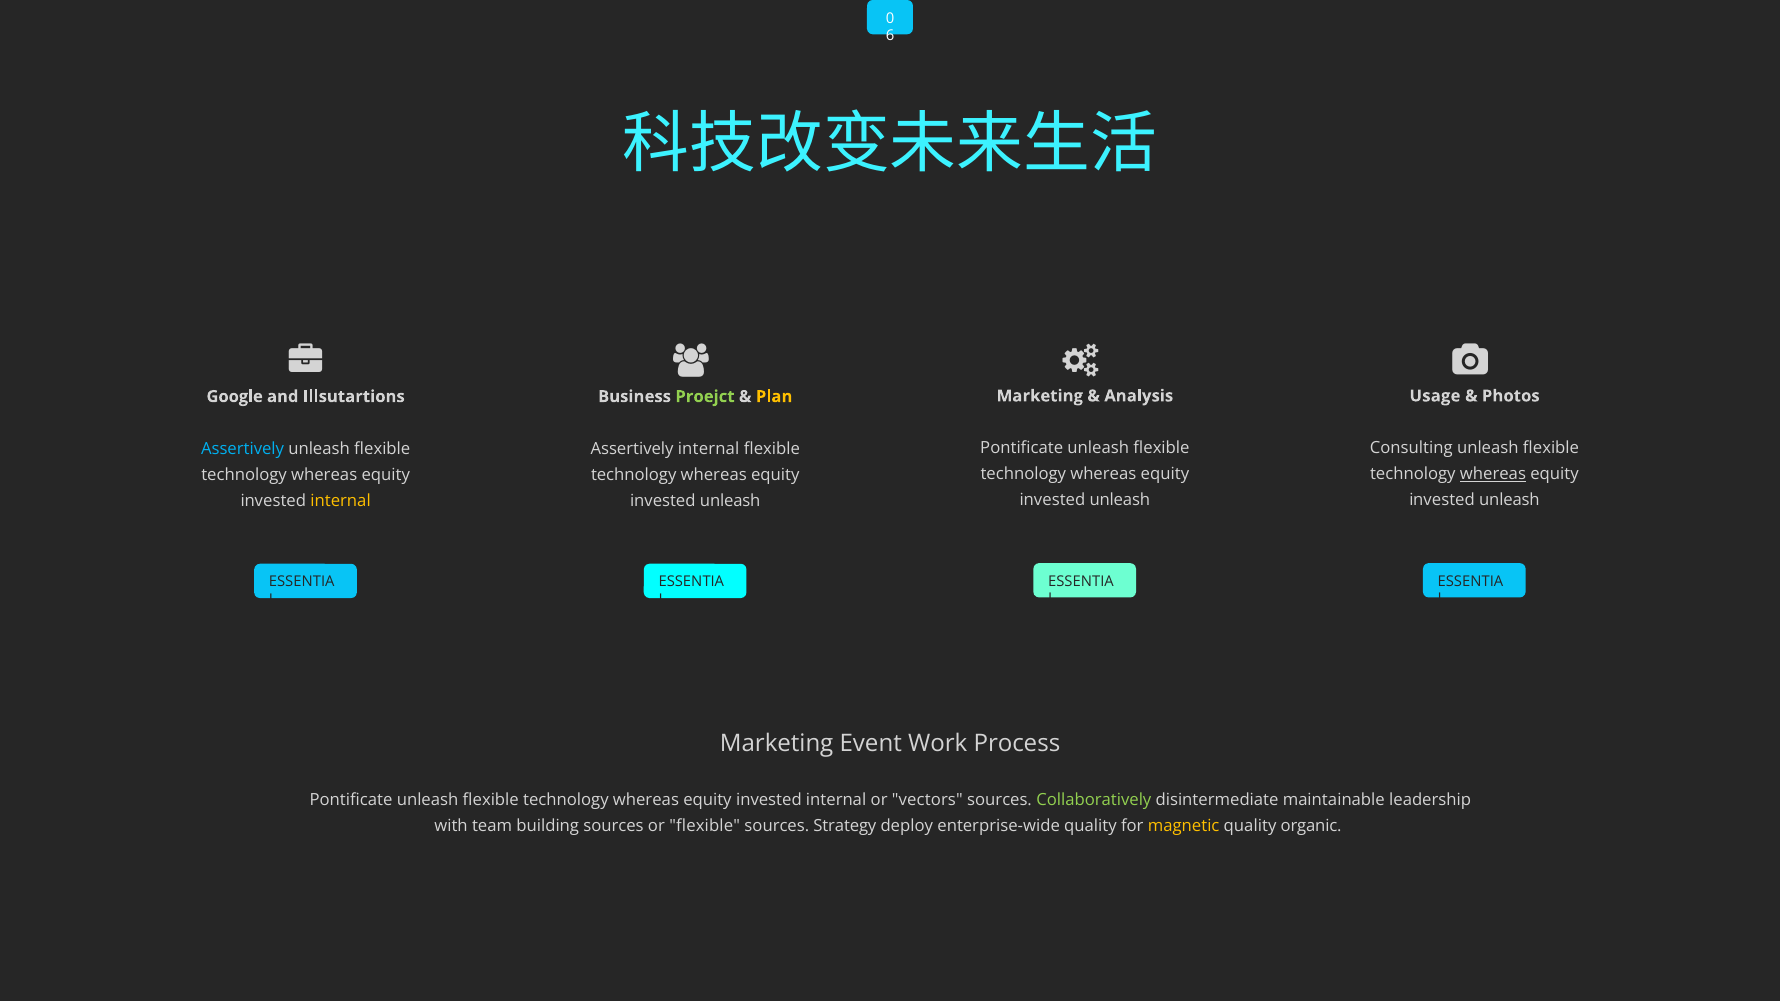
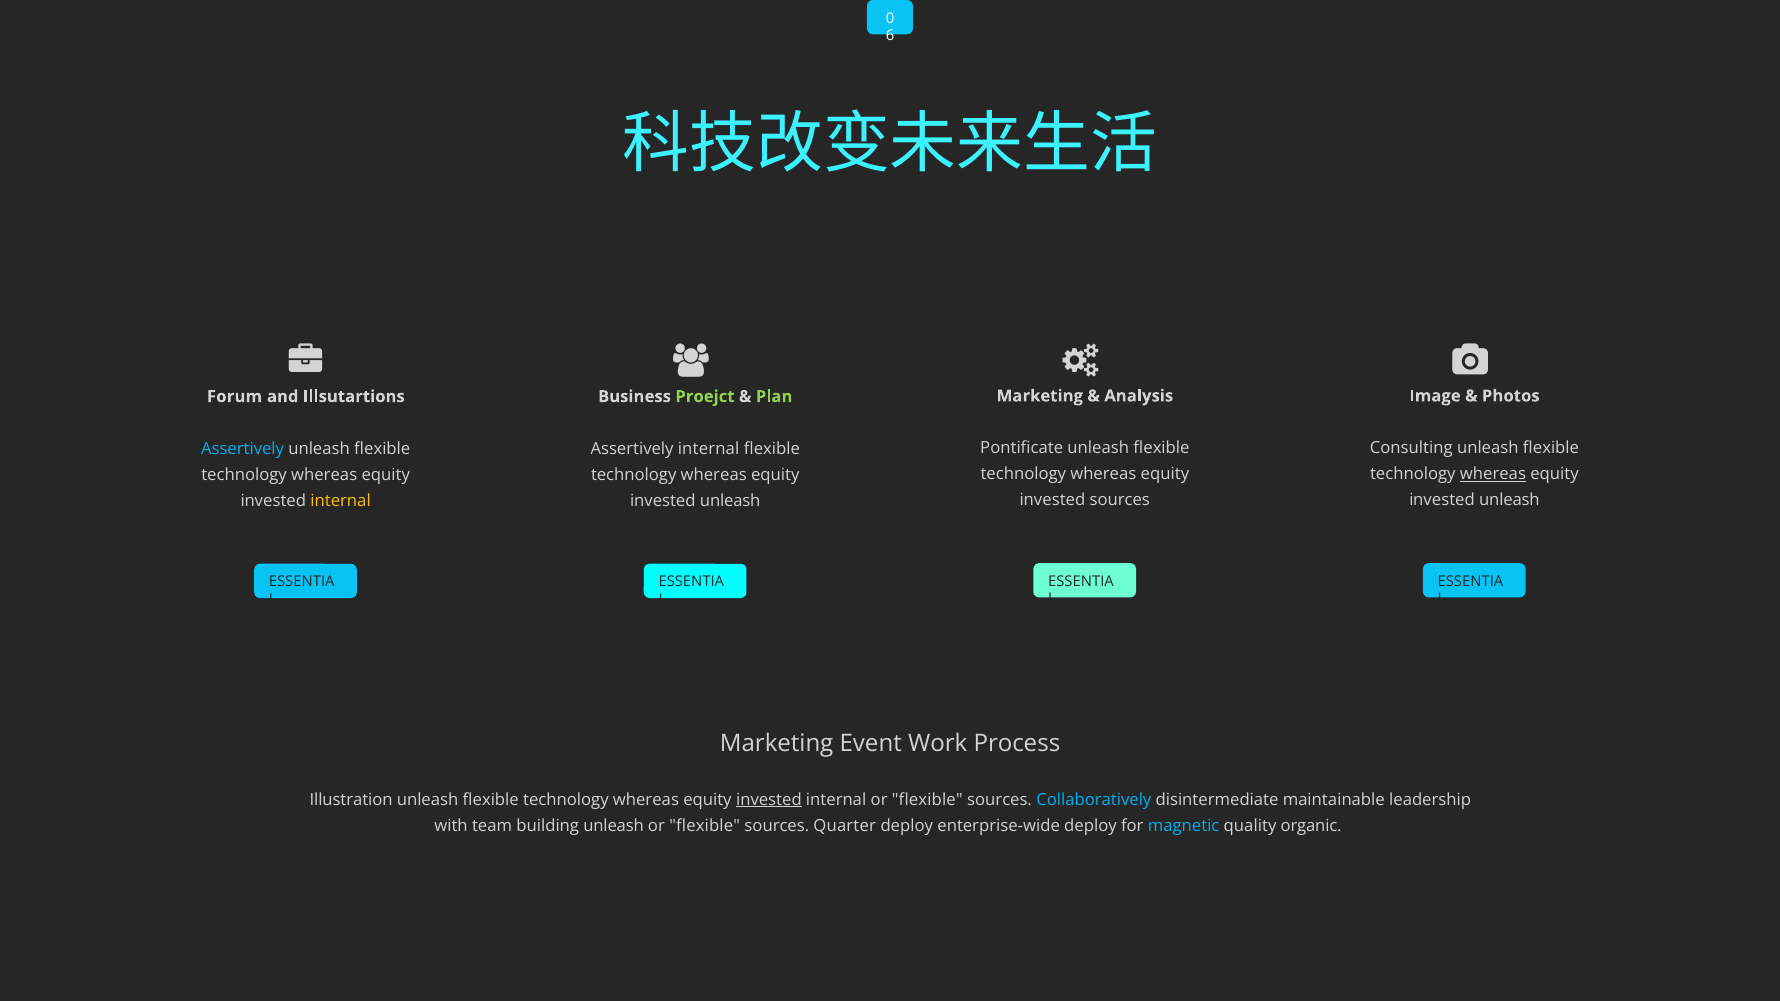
Usage: Usage -> Image (1435, 396)
Google: Google -> Forum (234, 397)
Plan colour: yellow -> light green (774, 397)
unleash: unleash -> sources (1120, 500)
Pontificate: Pontificate -> Illustration (351, 800)
invested underline: none -> present (769, 800)
internal or vectors: vectors -> flexible (927, 800)
Collaboratively colour: light green -> light blue (1094, 800)
building sources: sources -> unleash (614, 826)
Strategy: Strategy -> Quarter (845, 826)
enterprise-wide quality: quality -> deploy (1090, 826)
magnetic colour: yellow -> light blue (1184, 826)
